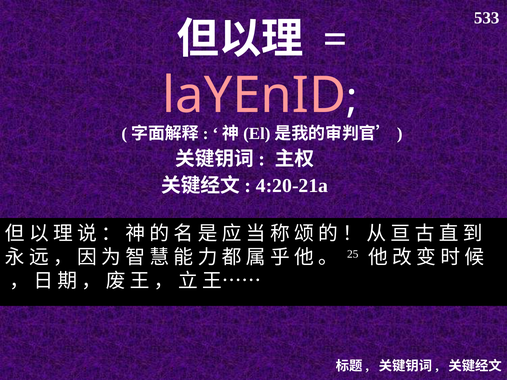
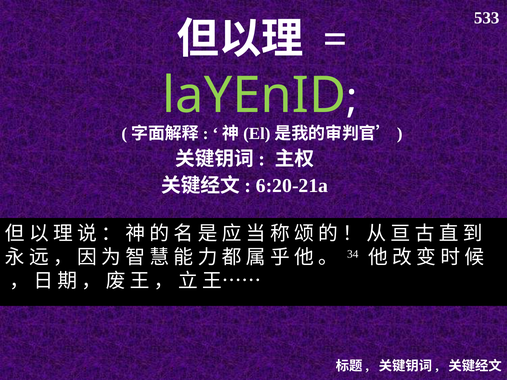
laYEnID colour: pink -> light green (254, 96)
4:20-21a: 4:20-21a -> 6:20-21a (292, 186)
25: 25 -> 34 (353, 254)
